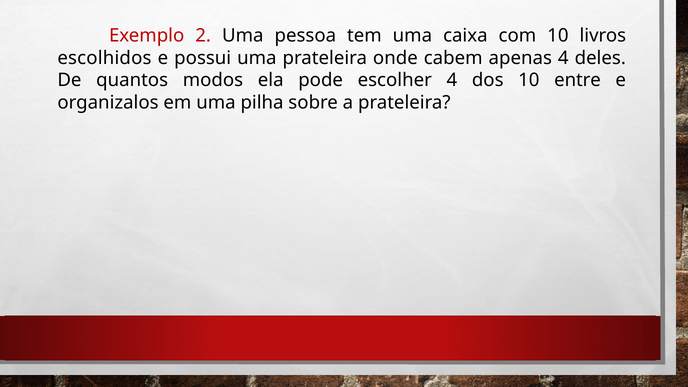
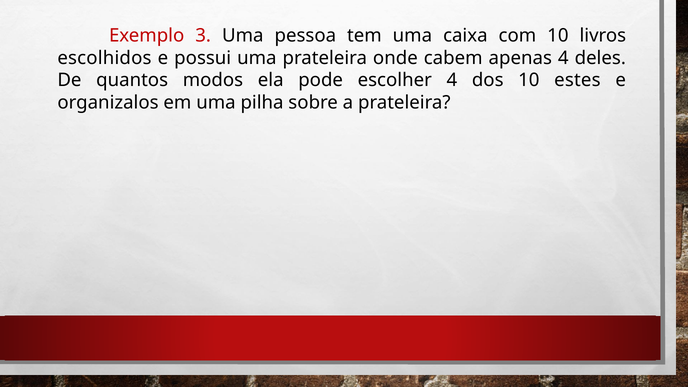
2: 2 -> 3 (203, 36)
entre: entre -> estes (577, 80)
